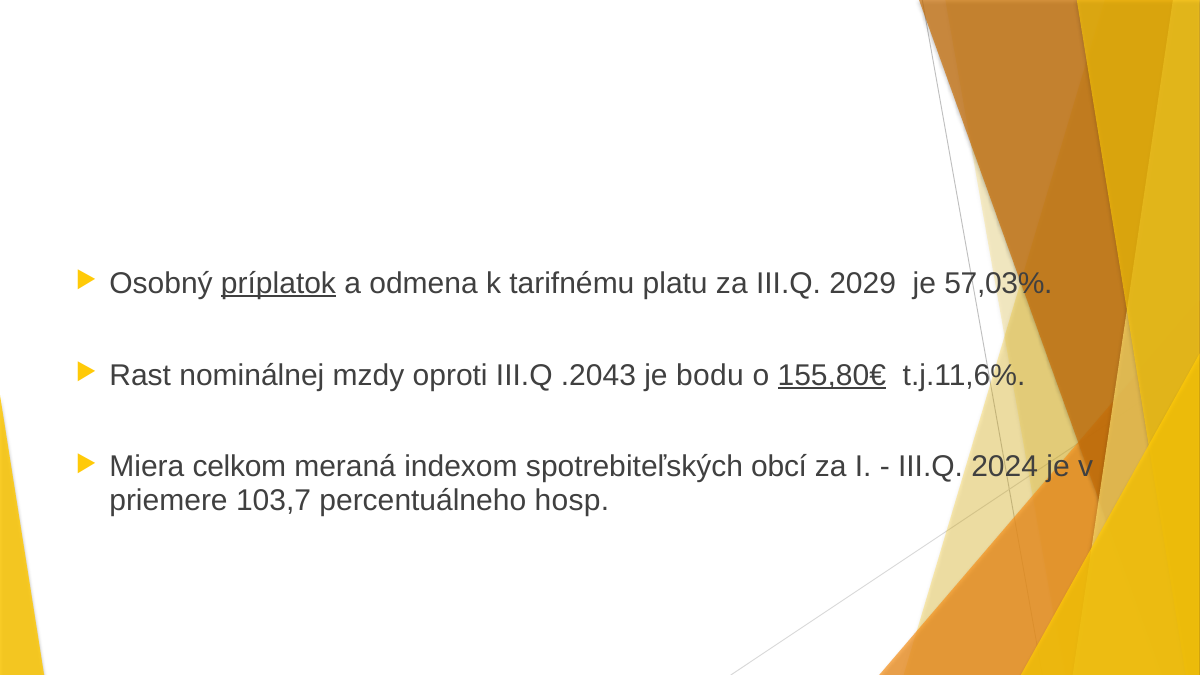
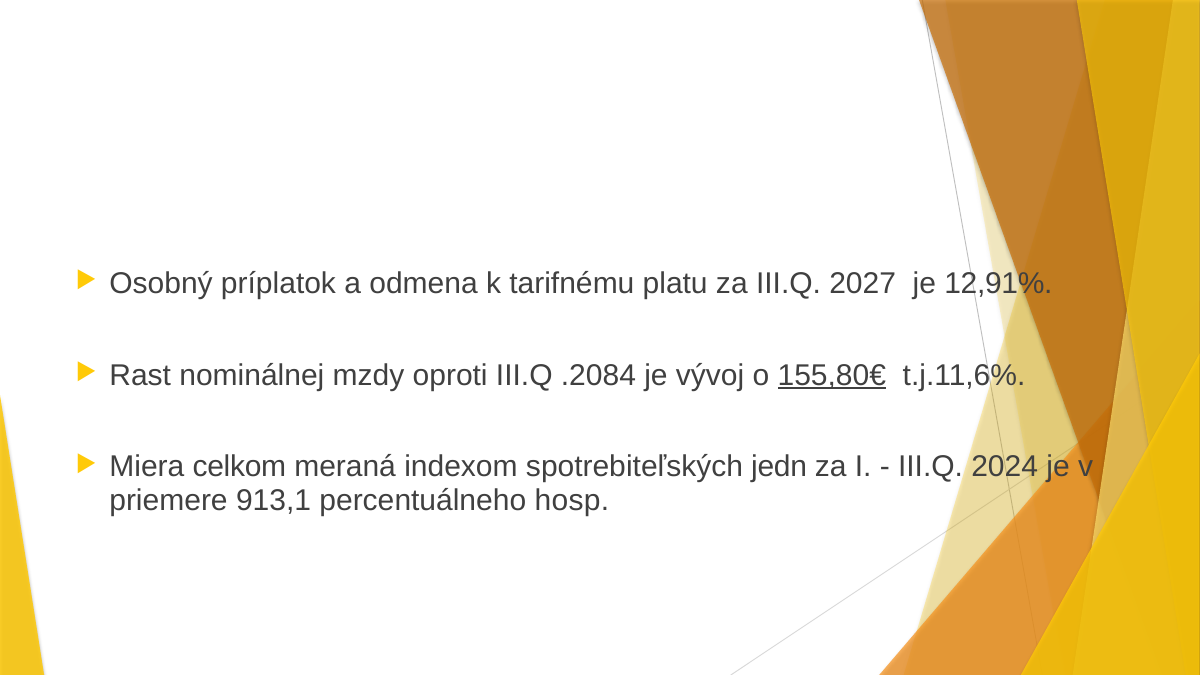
príplatok underline: present -> none (278, 283)
2029: 2029 -> 2027 (863, 283)
57,03%: 57,03% -> 12,91% (998, 283)
.2043: .2043 -> .2084 (598, 375)
bodu: bodu -> vývoj (710, 375)
obcí: obcí -> jedn (779, 467)
103,7: 103,7 -> 913,1 (274, 500)
